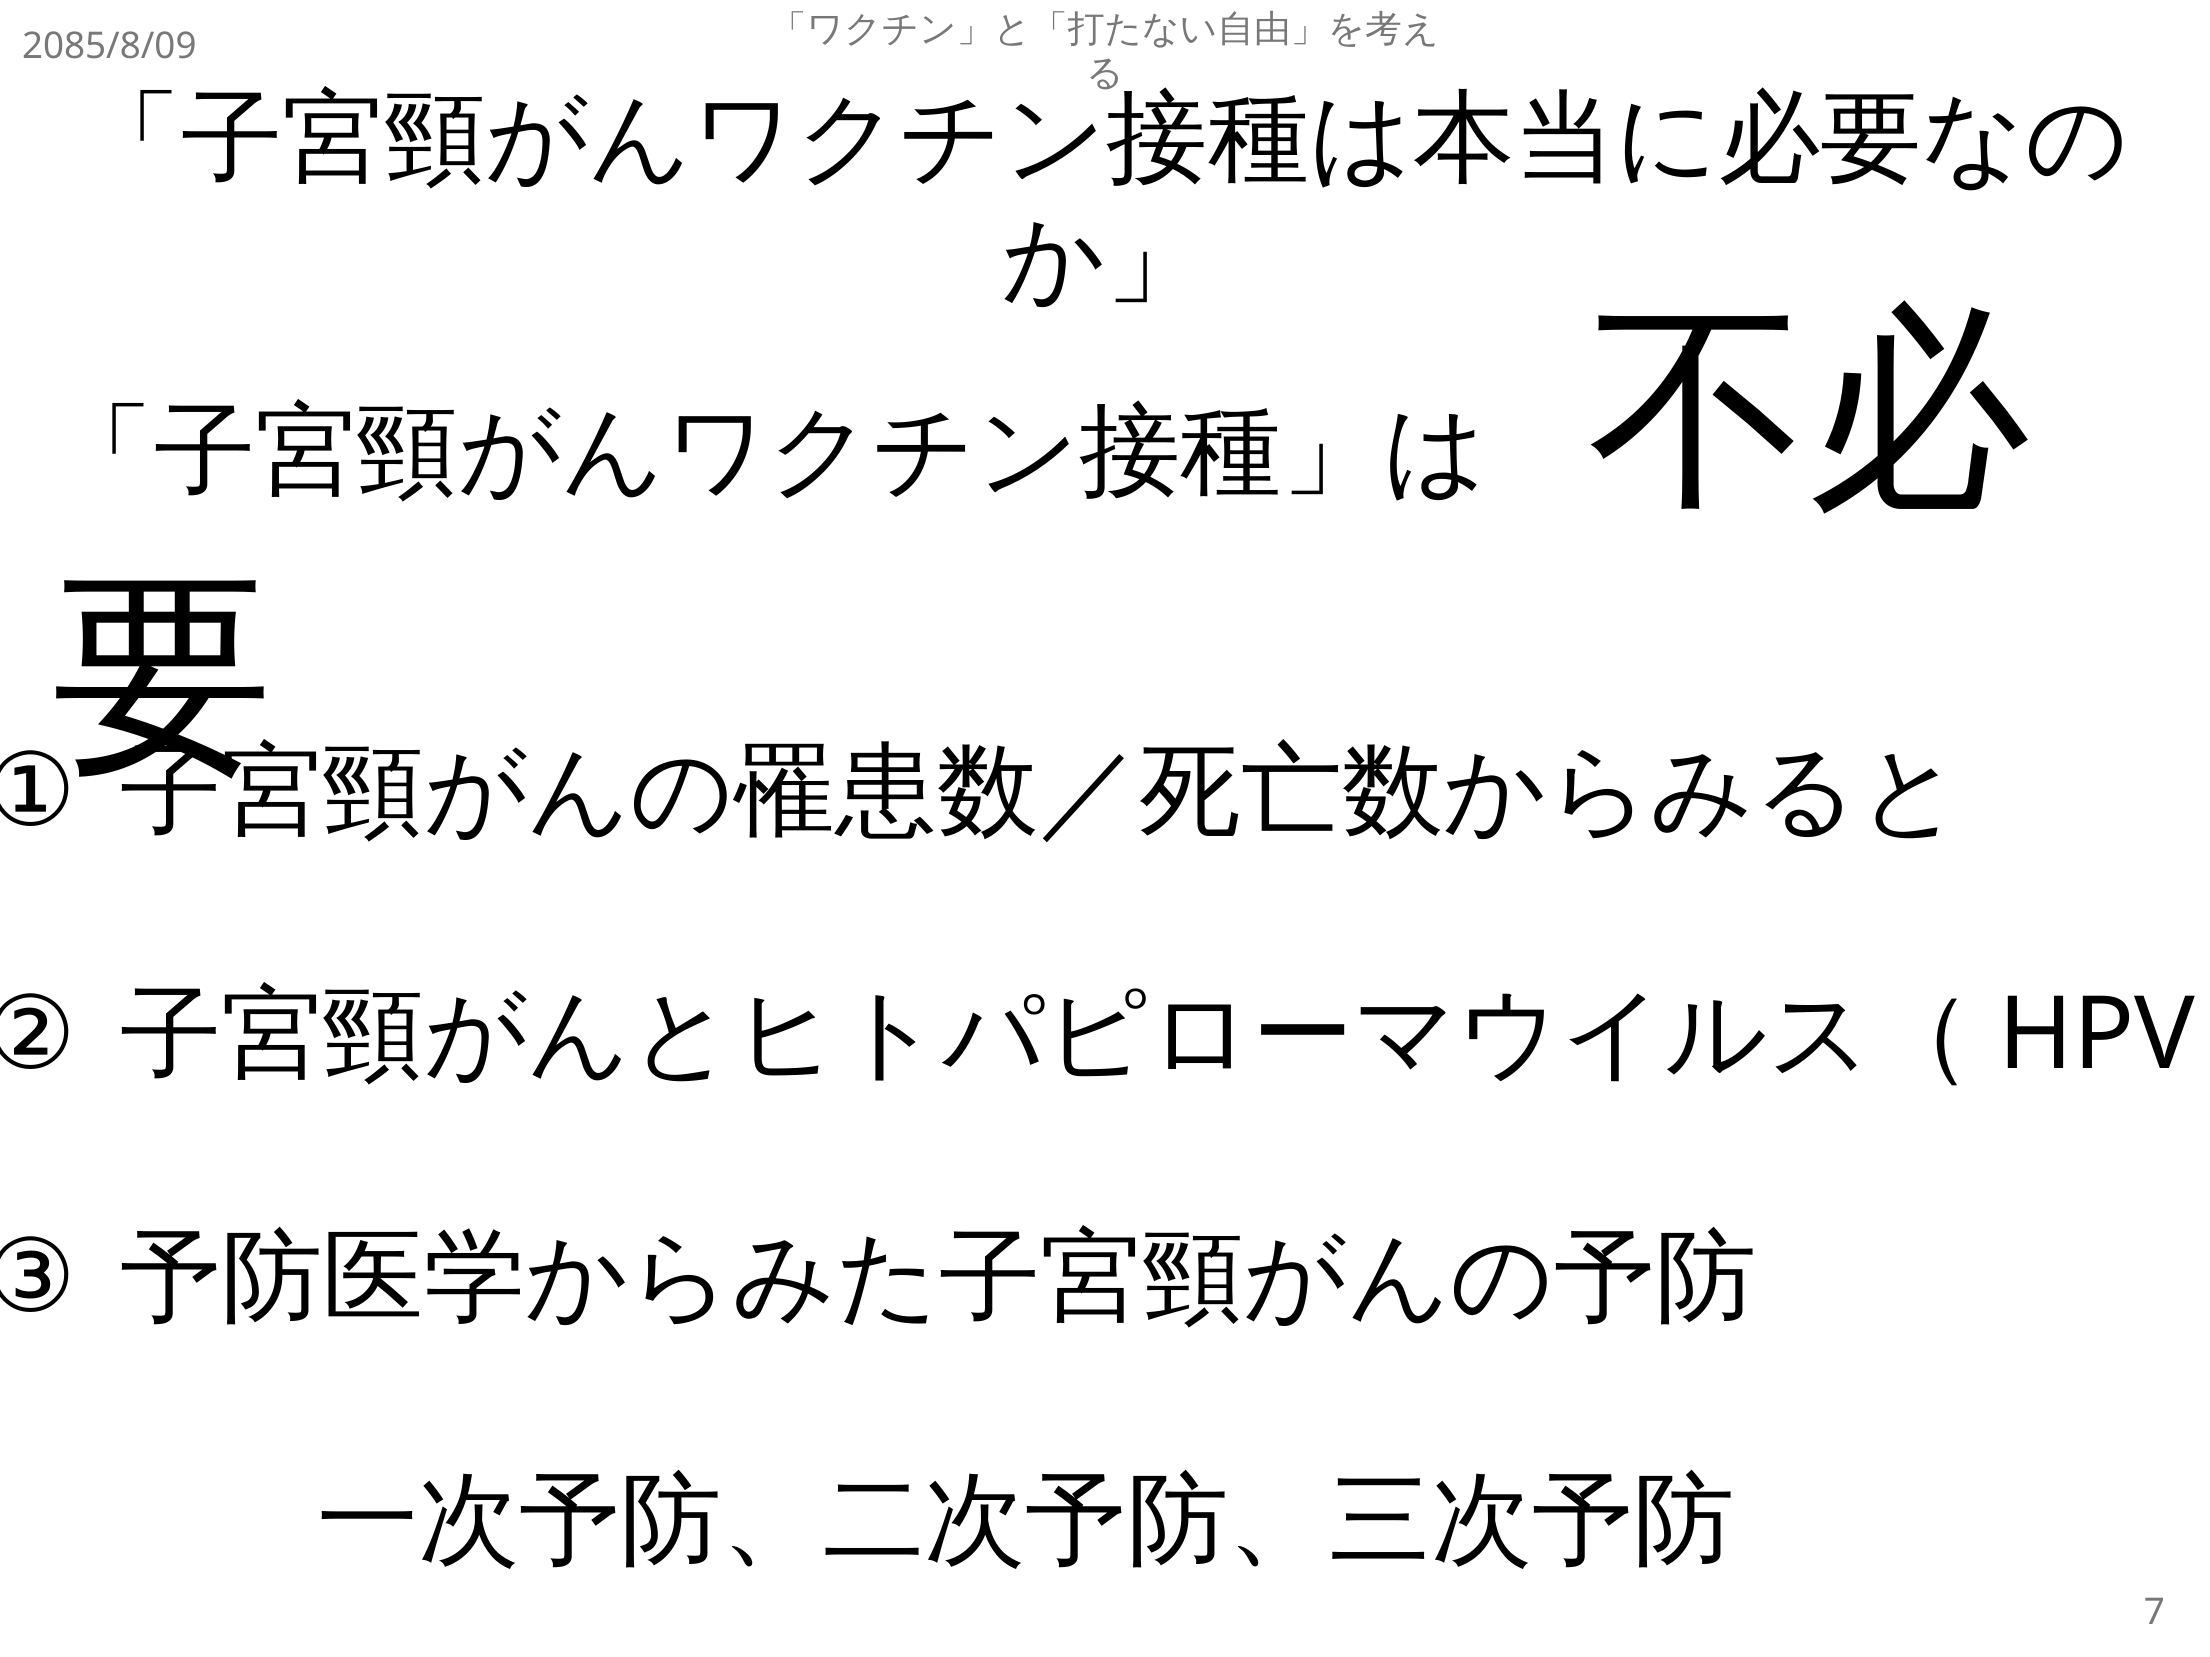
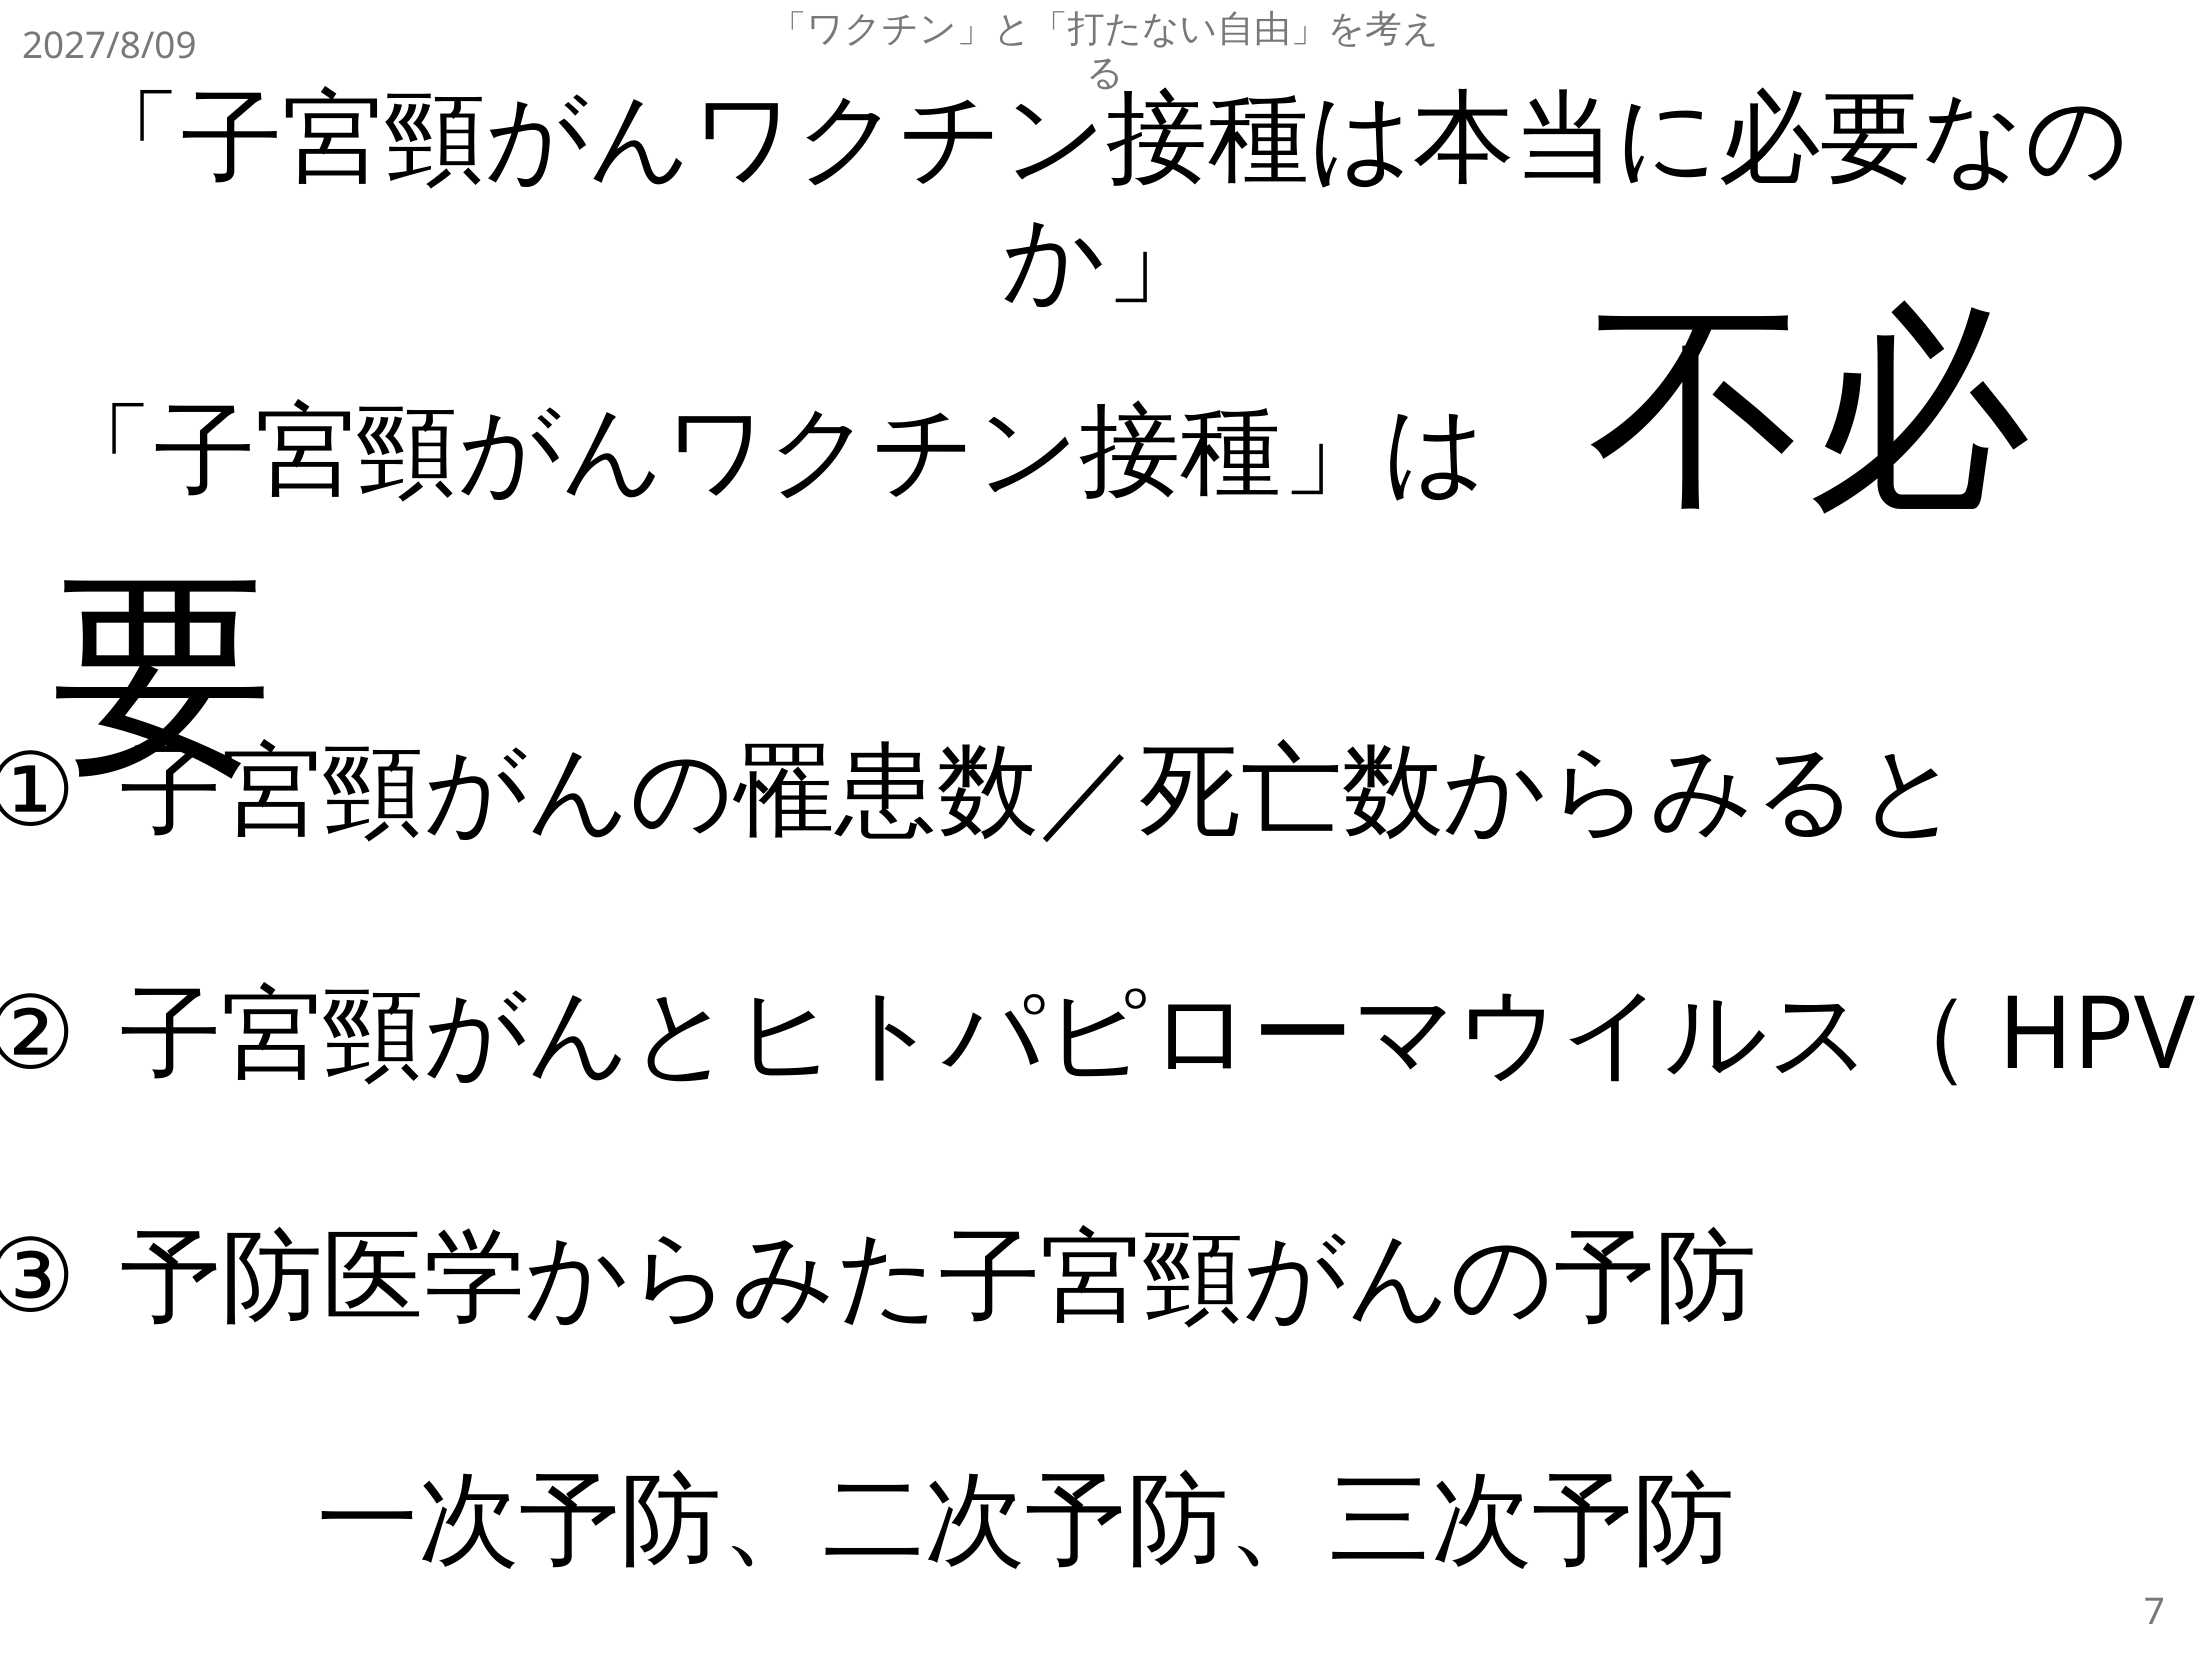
2085/8/09: 2085/8/09 -> 2027/8/09 (109, 47)
